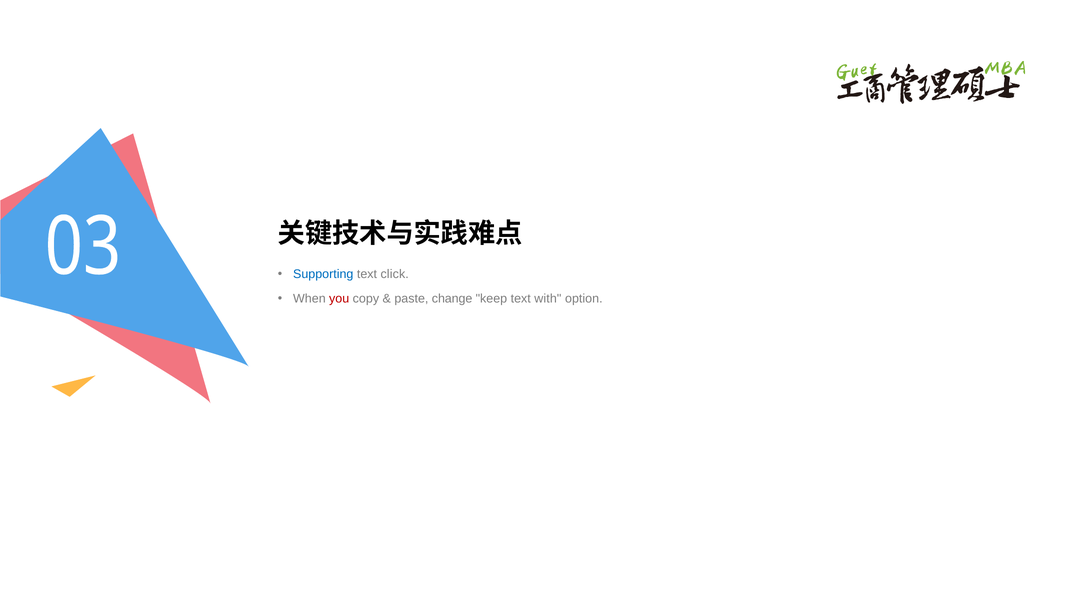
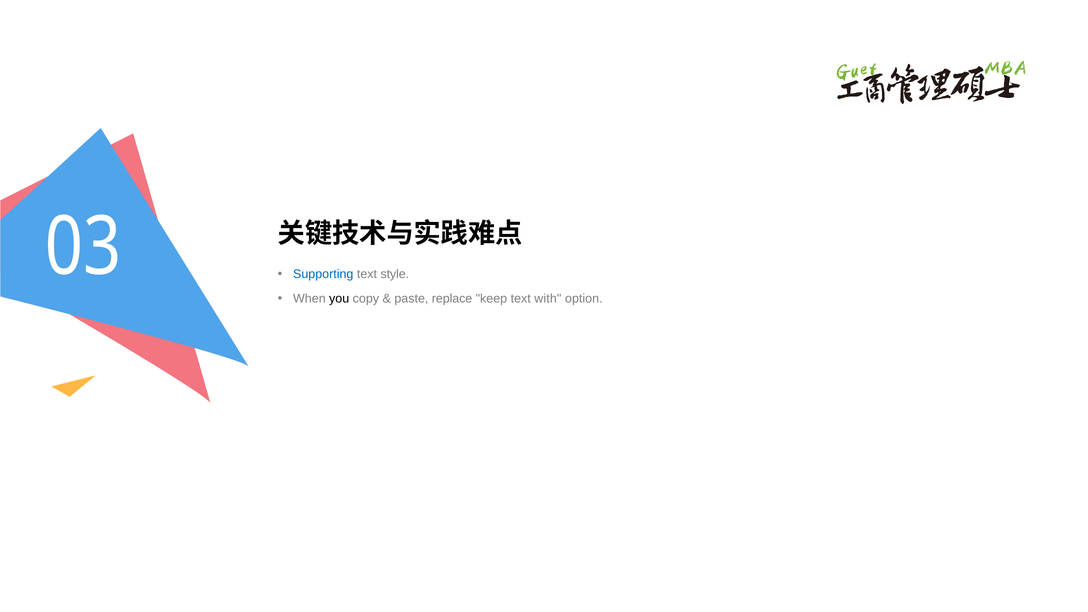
click: click -> style (395, 274)
you colour: red -> black (339, 299)
change: change -> replace (452, 299)
